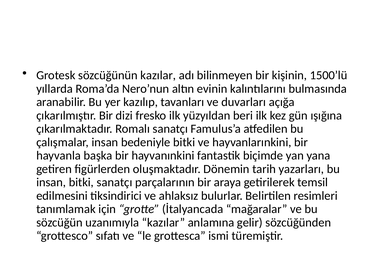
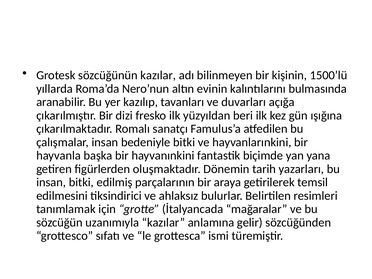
bitki sanatçı: sanatçı -> edilmiş (115, 182)
